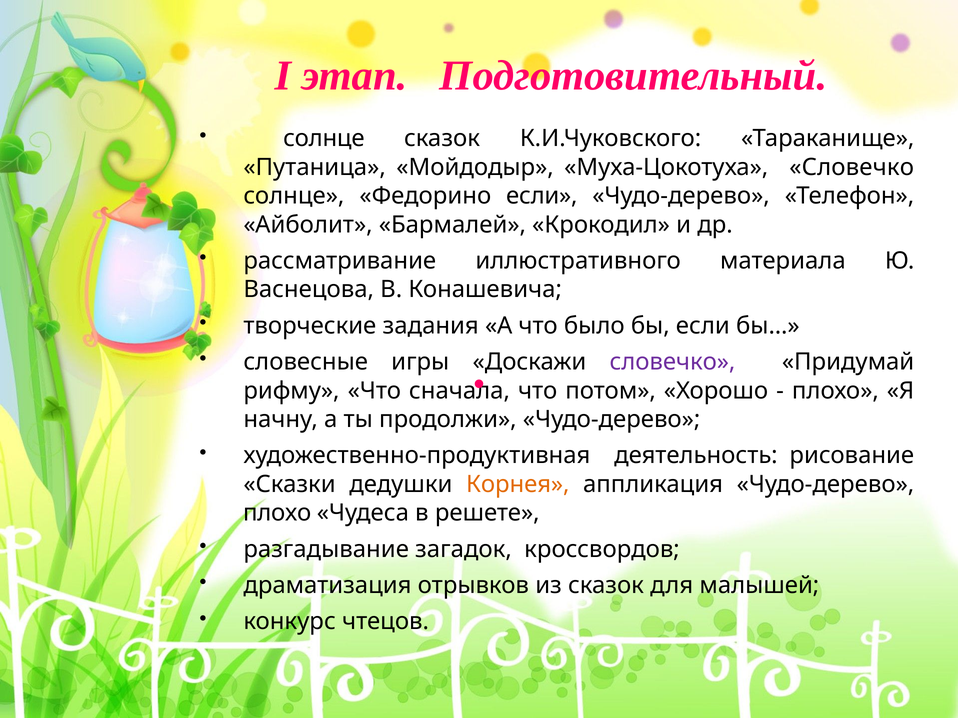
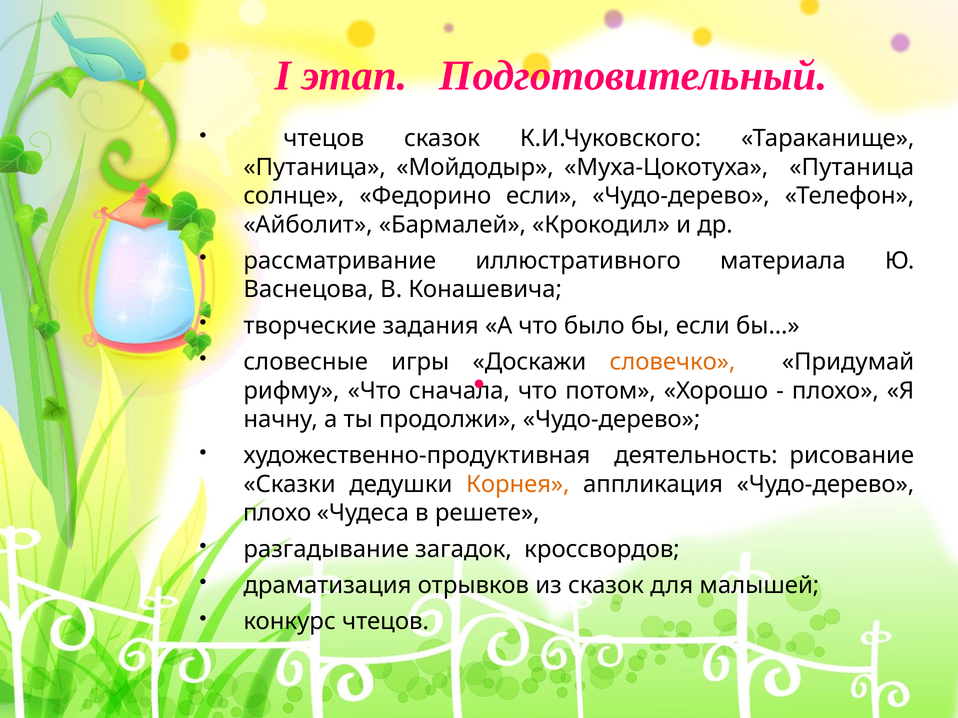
солнце: солнце -> чтецов (324, 139)
Муха-Цокотуха Словечко: Словечко -> Путаница (852, 167)
словечко colour: purple -> orange (672, 362)
